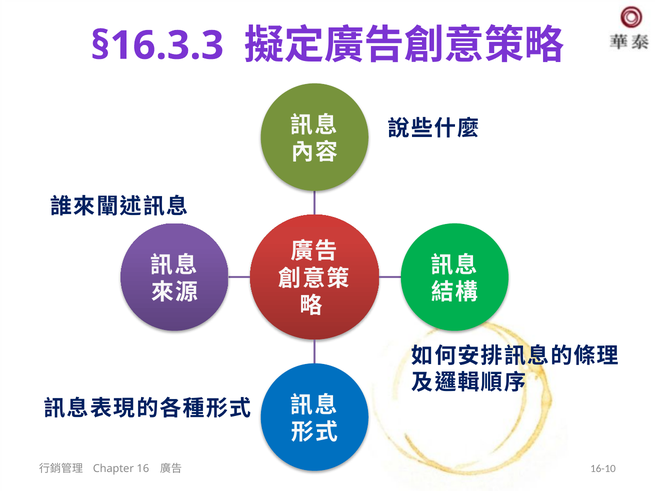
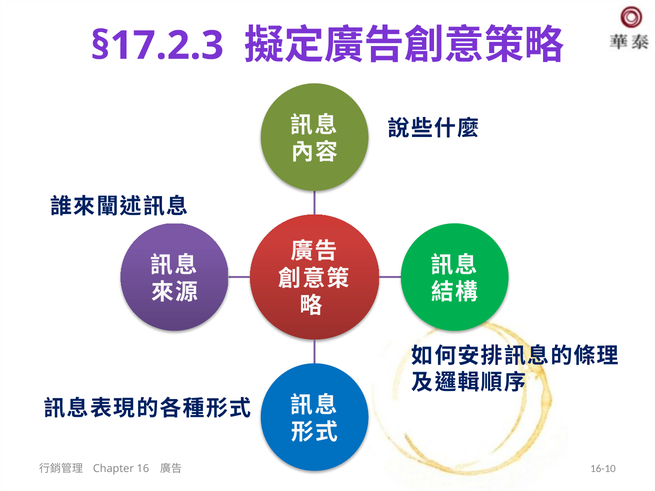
§16.3.3: §16.3.3 -> §17.2.3 (157, 46)
